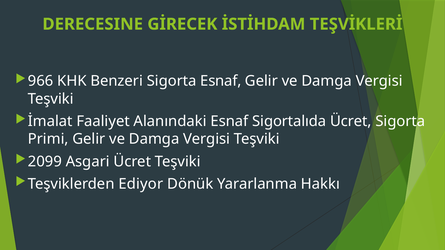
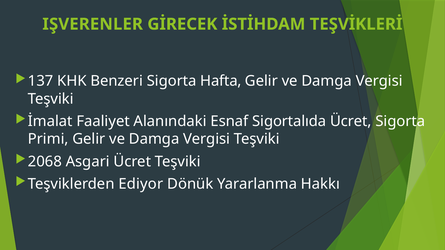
DERECESINE: DERECESINE -> IŞVERENLER (93, 24)
966: 966 -> 137 (41, 81)
Sigorta Esnaf: Esnaf -> Hafta (221, 81)
2099: 2099 -> 2068 (45, 162)
